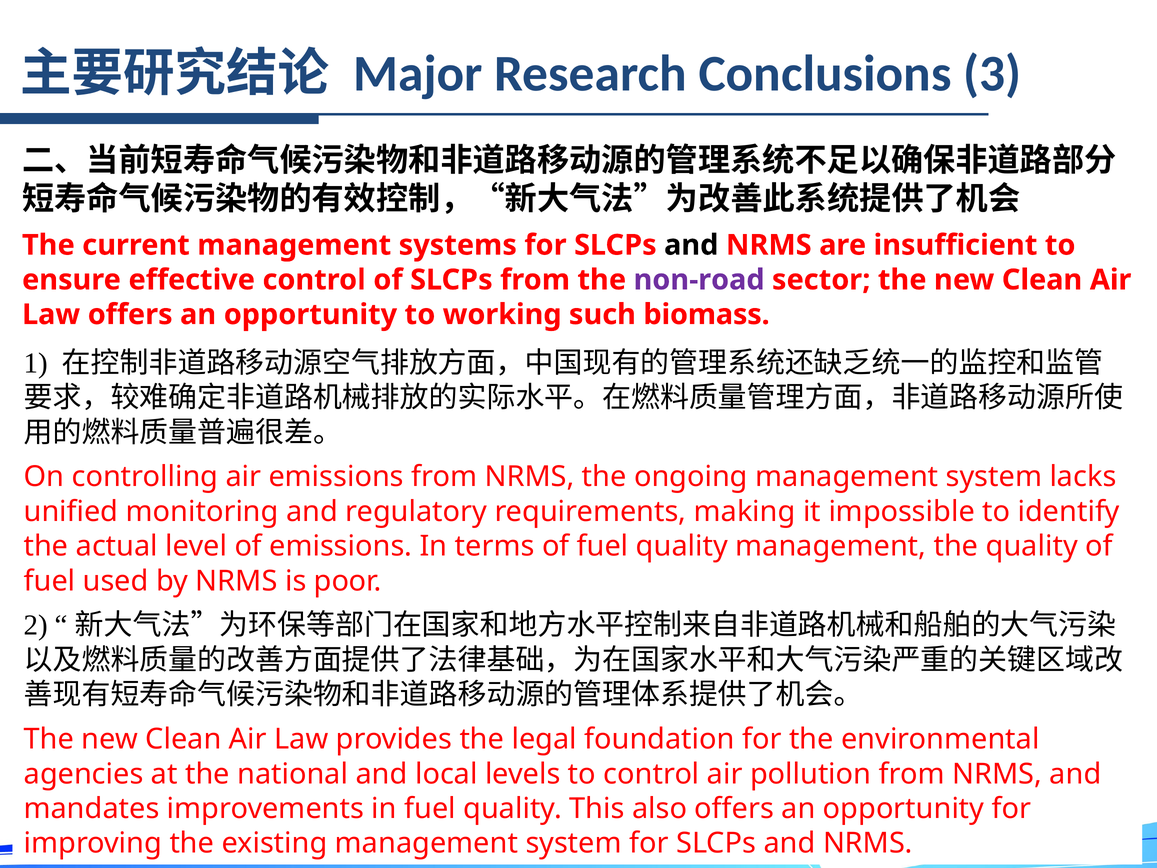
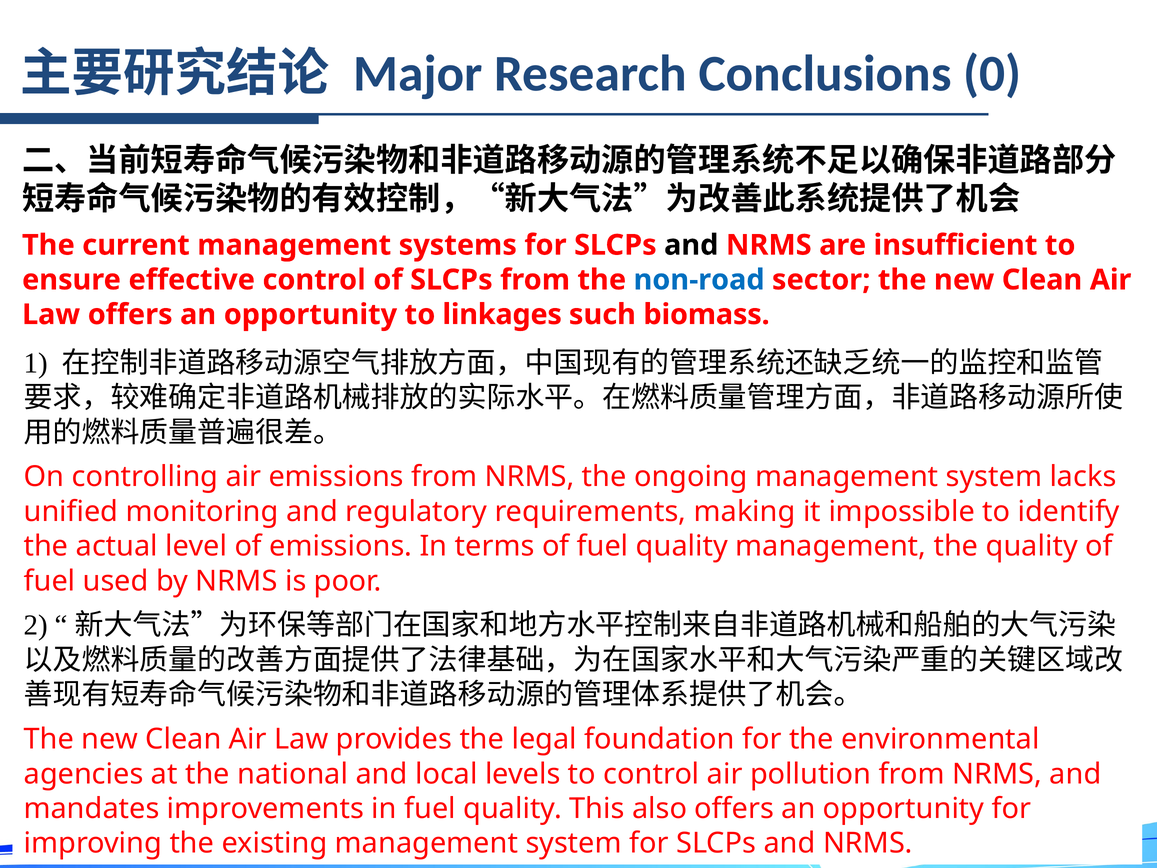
3: 3 -> 0 (992, 74)
non-road colour: purple -> blue (699, 280)
working: working -> linkages (502, 314)
